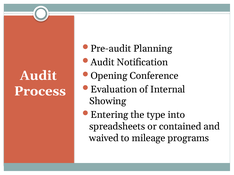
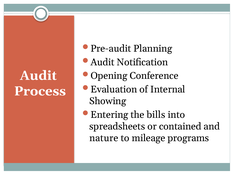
type: type -> bills (156, 115)
waived: waived -> nature (104, 138)
